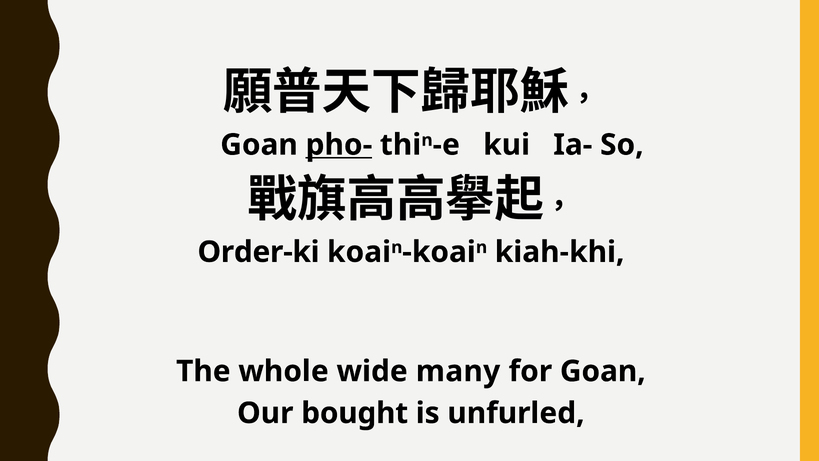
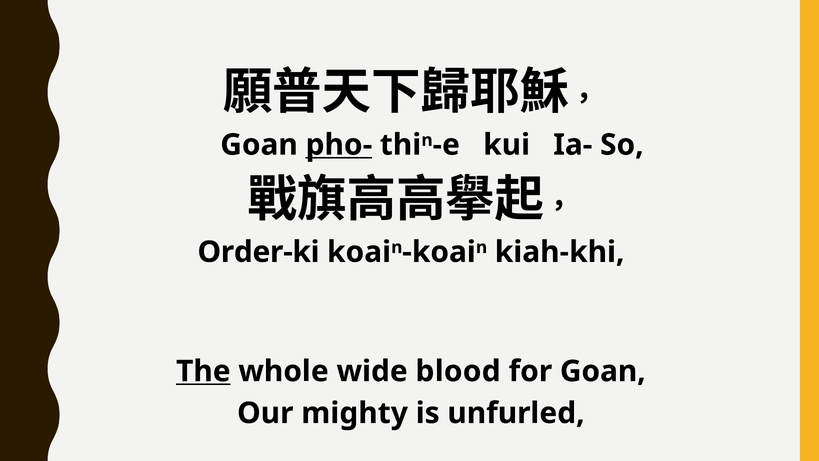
The underline: none -> present (203, 371)
many: many -> blood (458, 371)
bought: bought -> mighty (355, 413)
